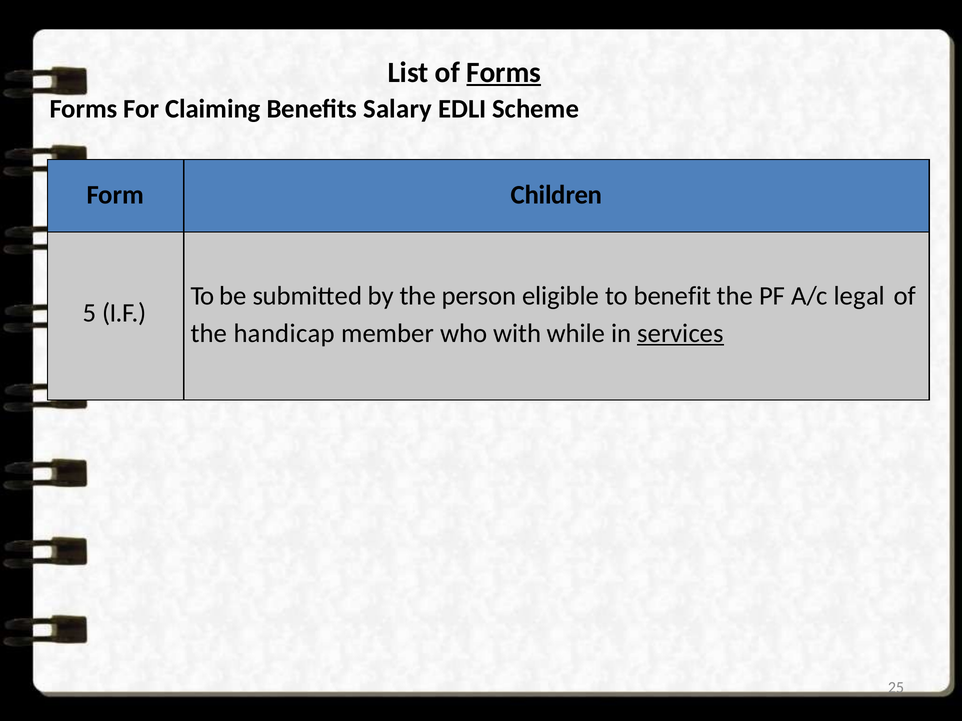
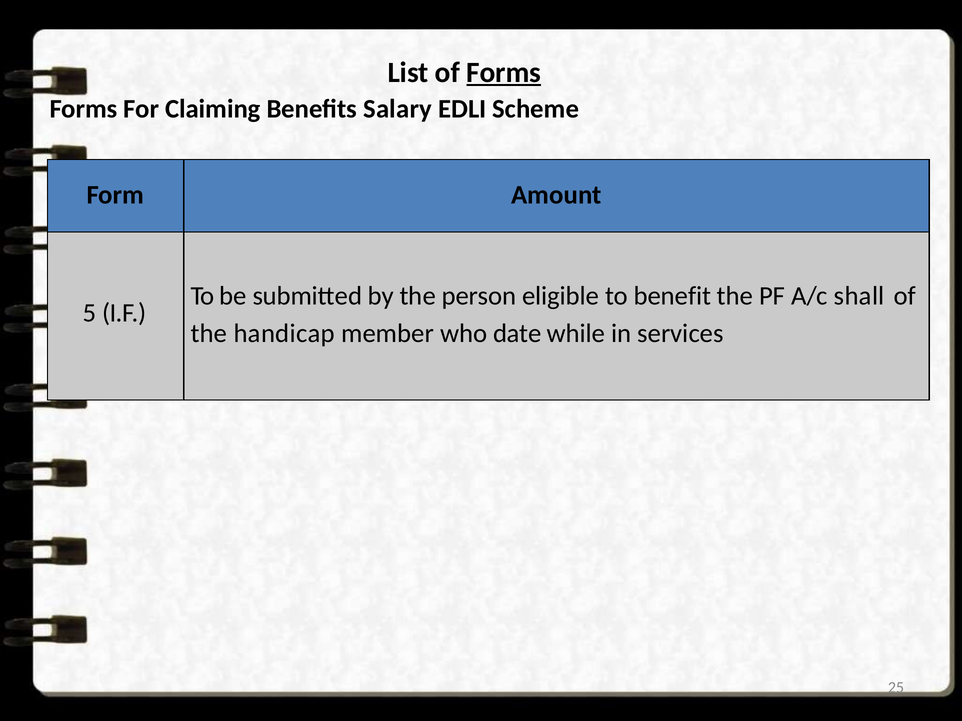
Children: Children -> Amount (556, 195)
legal: legal -> shall (859, 296)
with: with -> date (517, 333)
services underline: present -> none (680, 333)
